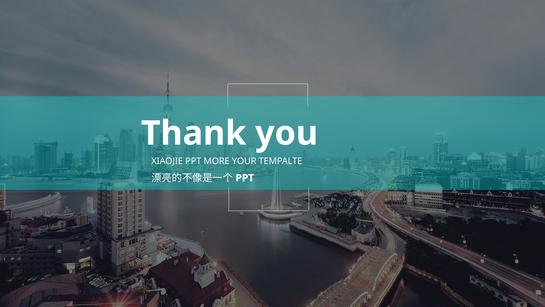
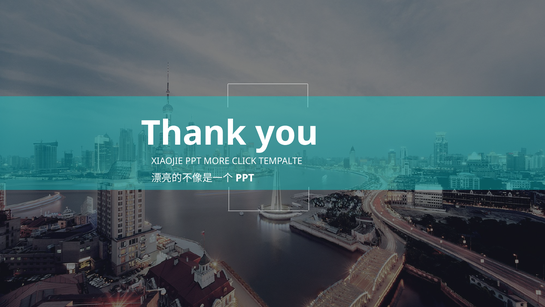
YOUR: YOUR -> CLICK (244, 161)
